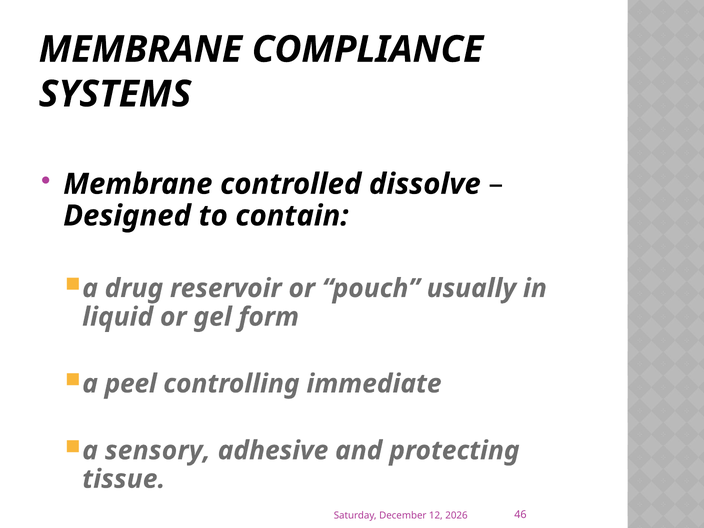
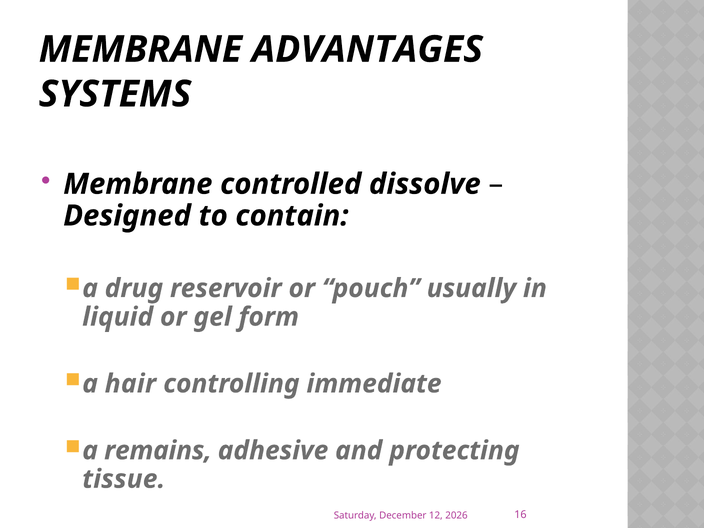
COMPLIANCE: COMPLIANCE -> ADVANTAGES (367, 50)
peel: peel -> hair (130, 384)
sensory: sensory -> remains (158, 451)
46: 46 -> 16 (520, 515)
